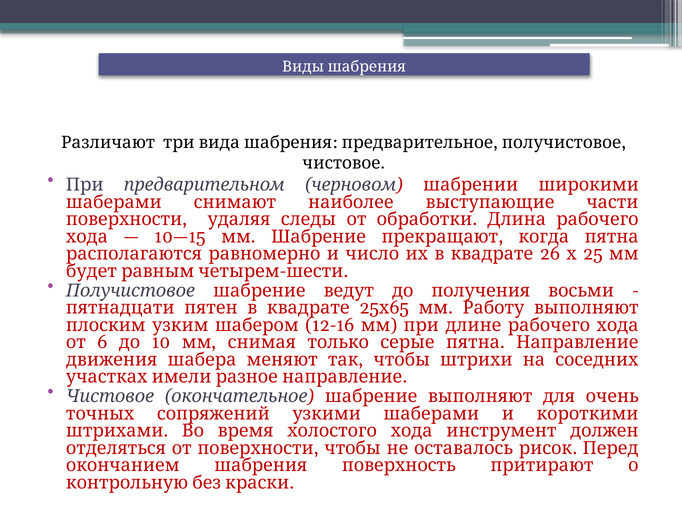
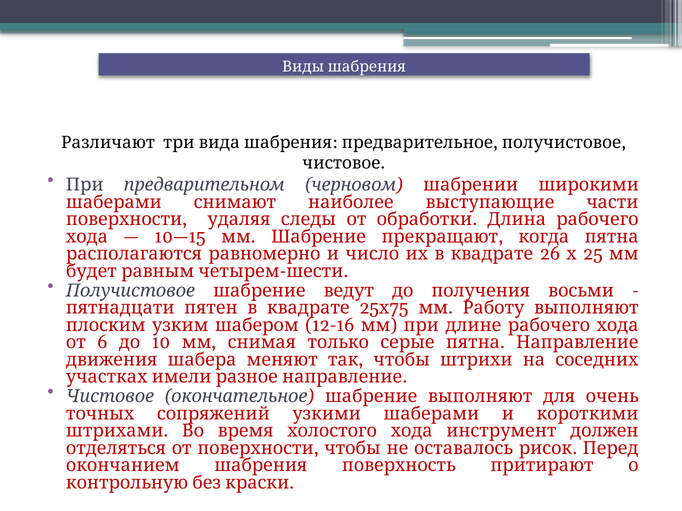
65: 65 -> 75 (399, 308)
